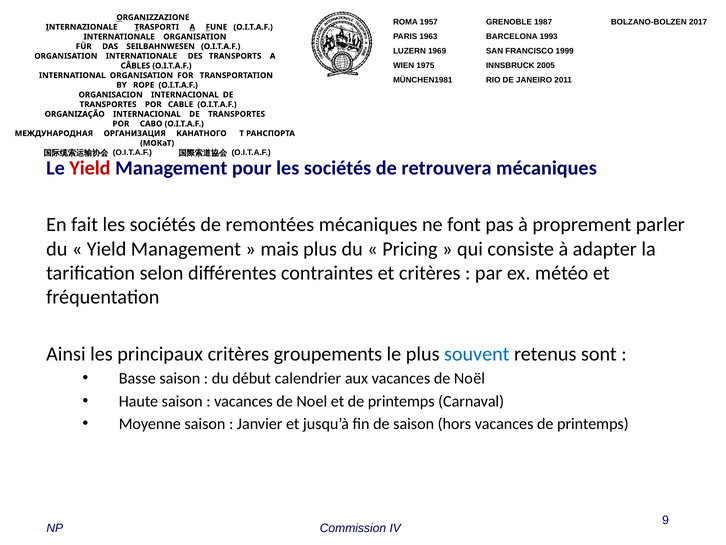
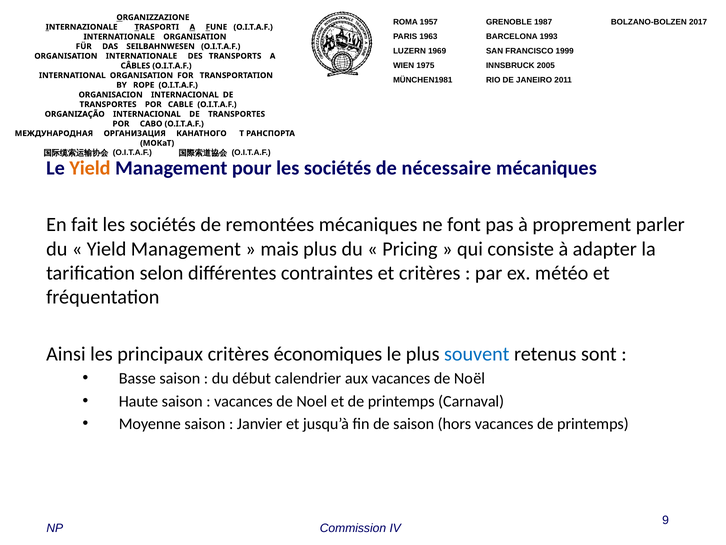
Yield colour: red -> orange (90, 168)
retrouvera: retrouvera -> nécessaire (446, 168)
groupements: groupements -> économiques (328, 354)
